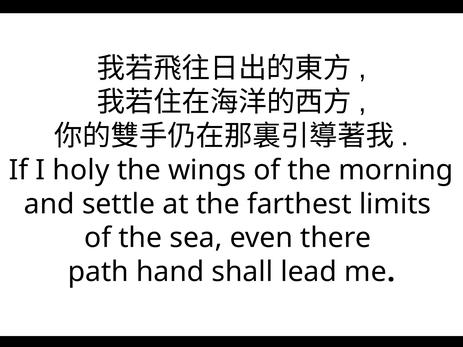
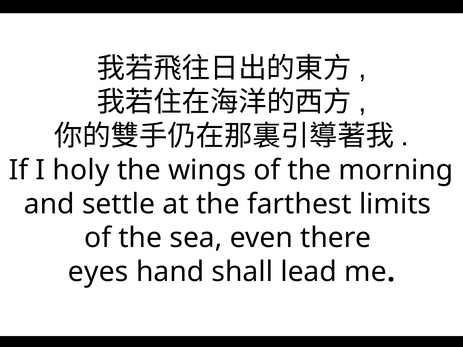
path: path -> eyes (98, 272)
